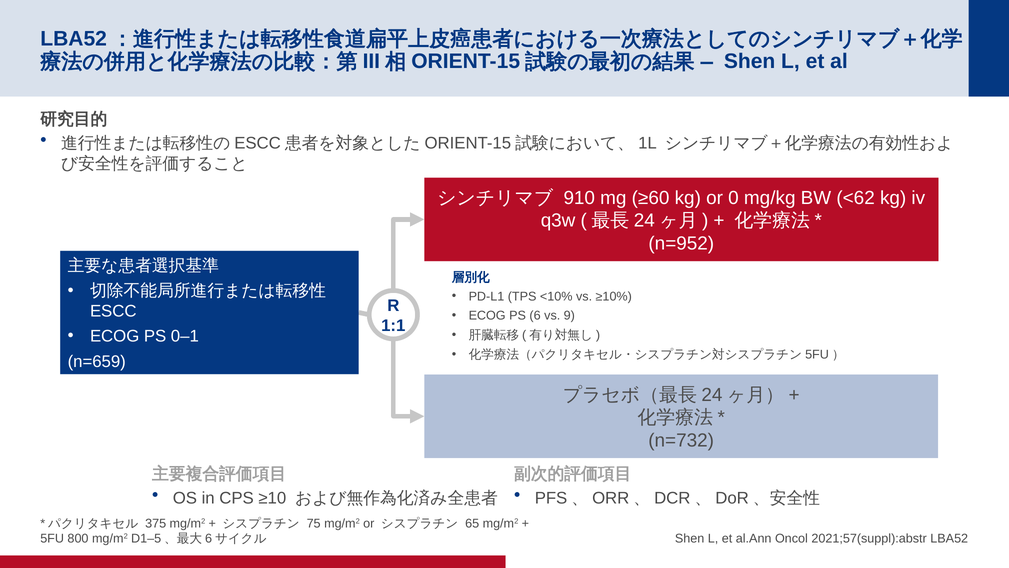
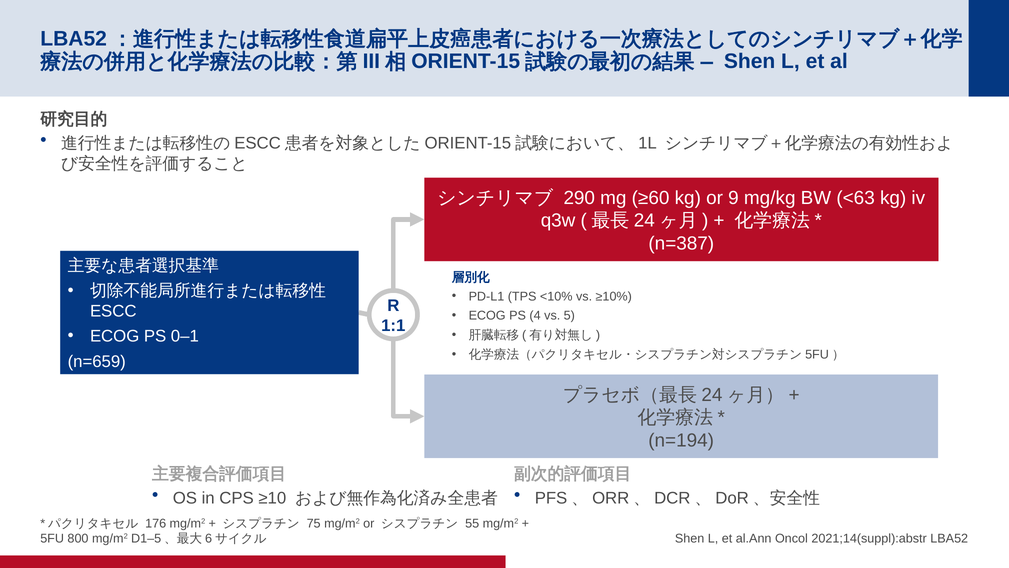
910: 910 -> 290 (579, 198)
0: 0 -> 9 (733, 198)
<62: <62 -> <63 (856, 198)
n=952: n=952 -> n=387 (681, 243)
6: 6 -> 4 (535, 316)
9: 9 -> 5 (569, 316)
n=732: n=732 -> n=194 (681, 440)
375: 375 -> 176 (156, 523)
65: 65 -> 55 (472, 523)
2021;57(suppl):abstr: 2021;57(suppl):abstr -> 2021;14(suppl):abstr (869, 538)
